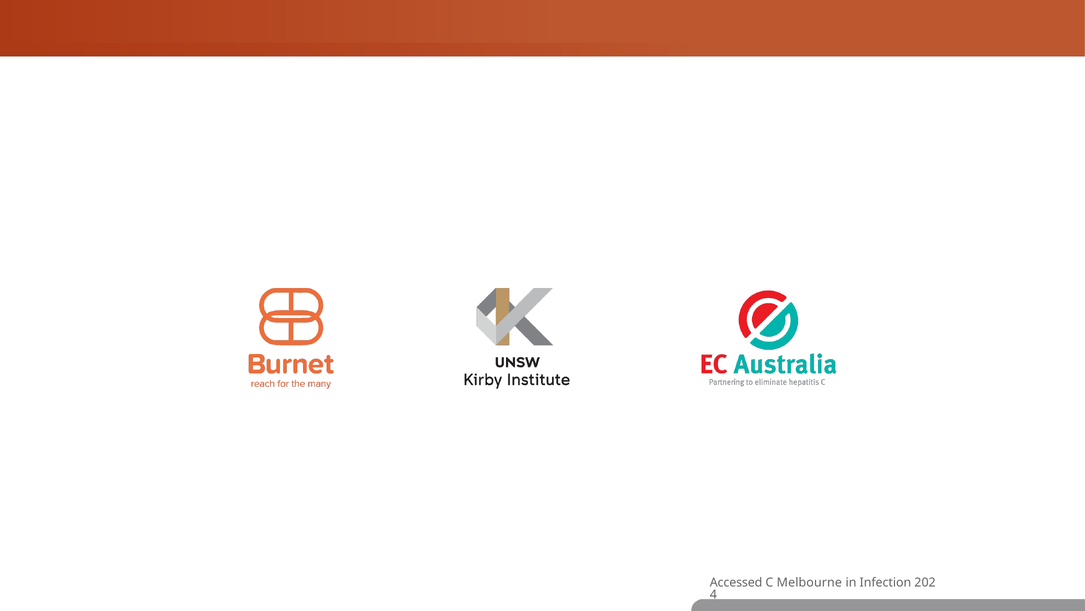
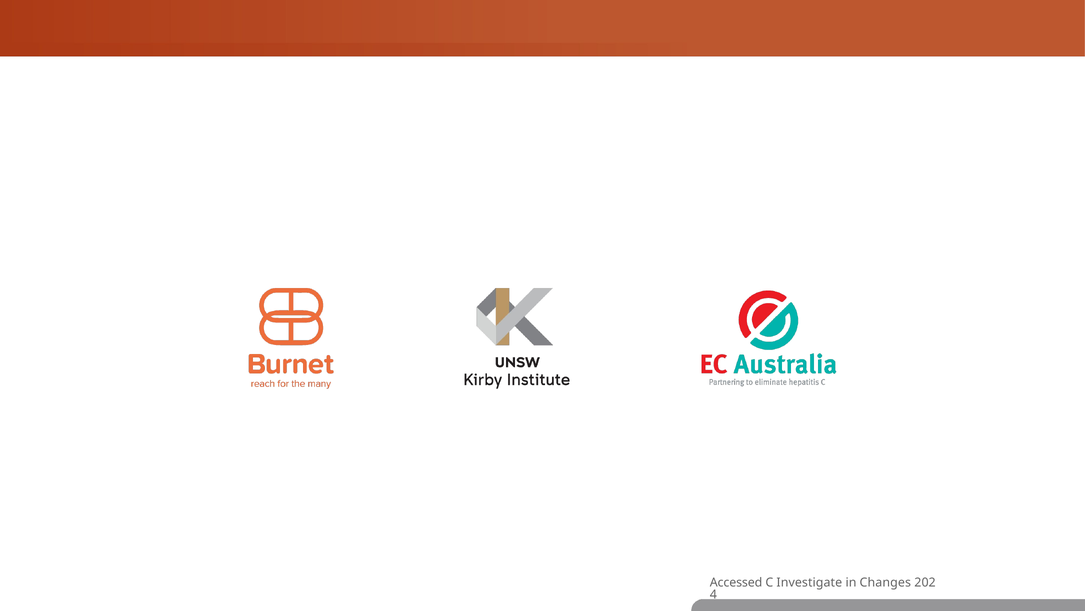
Melbourne: Melbourne -> Investigate (809, 582)
Infection: Infection -> Changes (885, 582)
